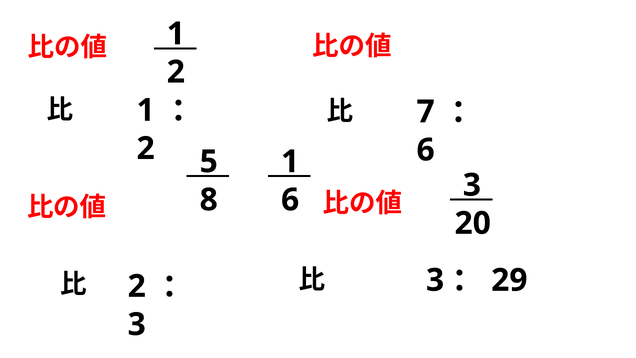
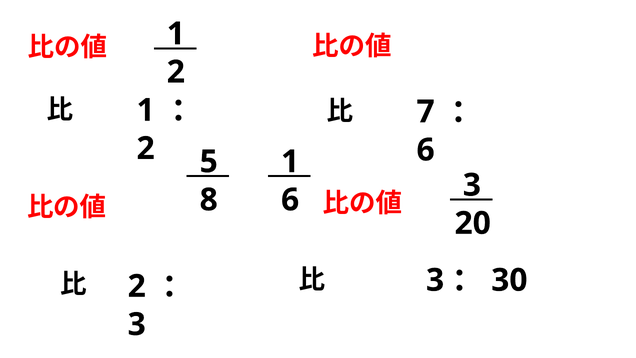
29: 29 -> 30 (509, 280)
